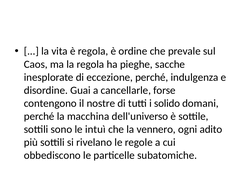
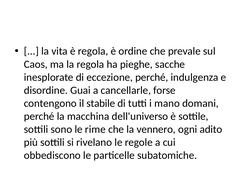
nostre: nostre -> stabile (101, 104)
solido: solido -> mano (167, 104)
intuì: intuì -> rime (95, 130)
